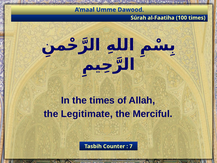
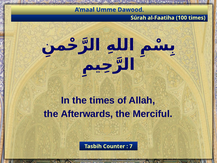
Legitimate: Legitimate -> Afterwards (87, 114)
